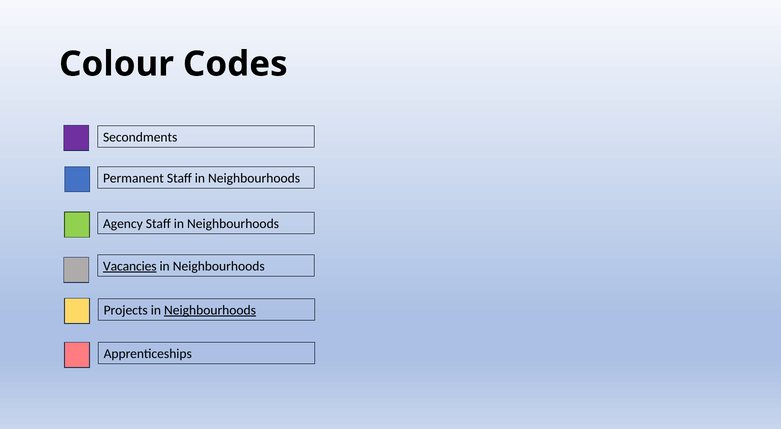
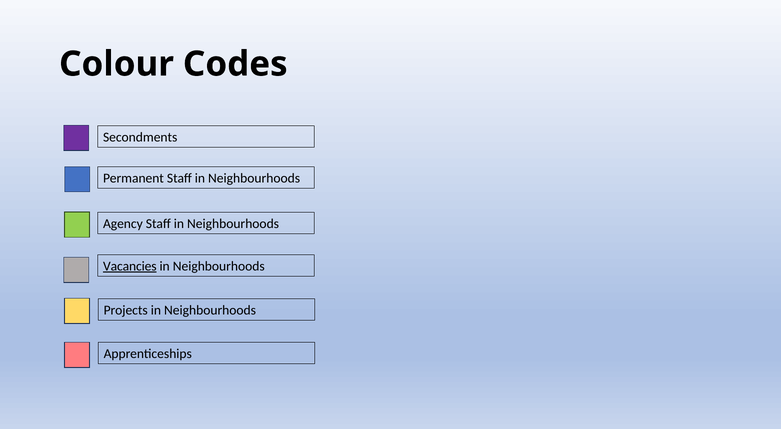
Neighbourhoods underline: present -> none (210, 310)
